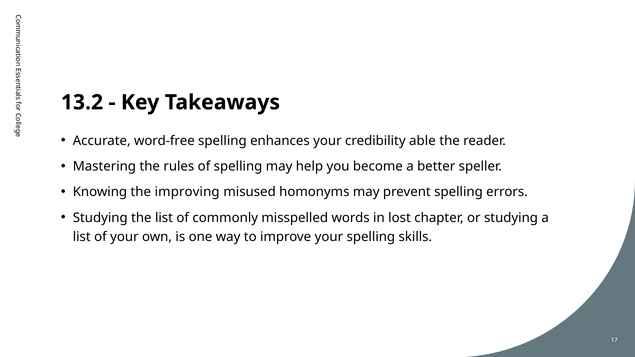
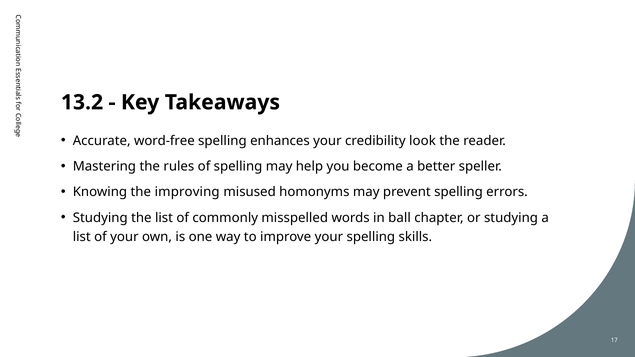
able: able -> look (422, 141)
lost: lost -> ball (399, 218)
